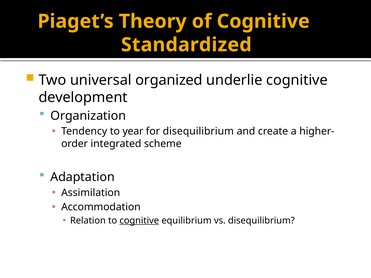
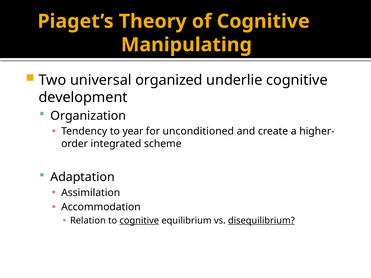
Standardized: Standardized -> Manipulating (186, 45)
for disequilibrium: disequilibrium -> unconditioned (198, 131)
disequilibrium underline: none -> present (261, 221)
